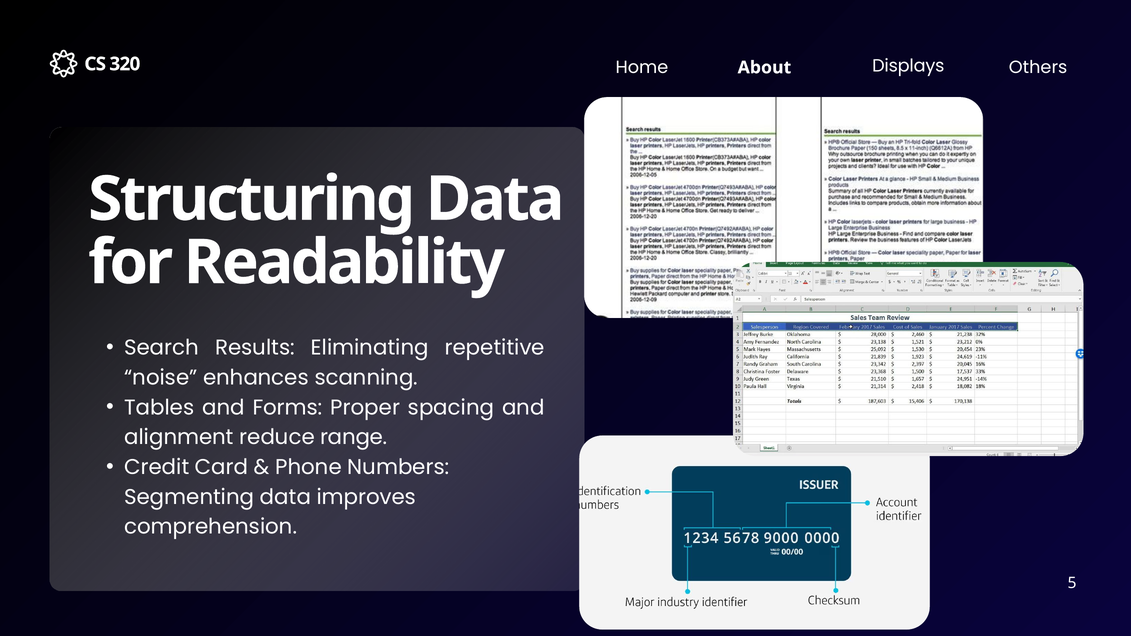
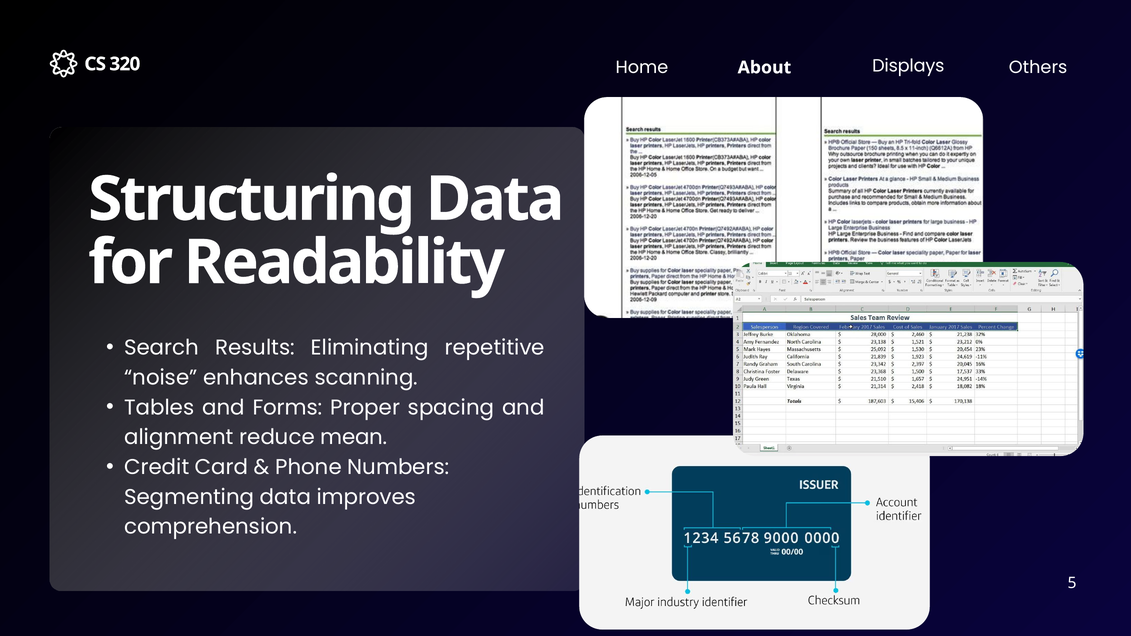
range: range -> mean (354, 437)
